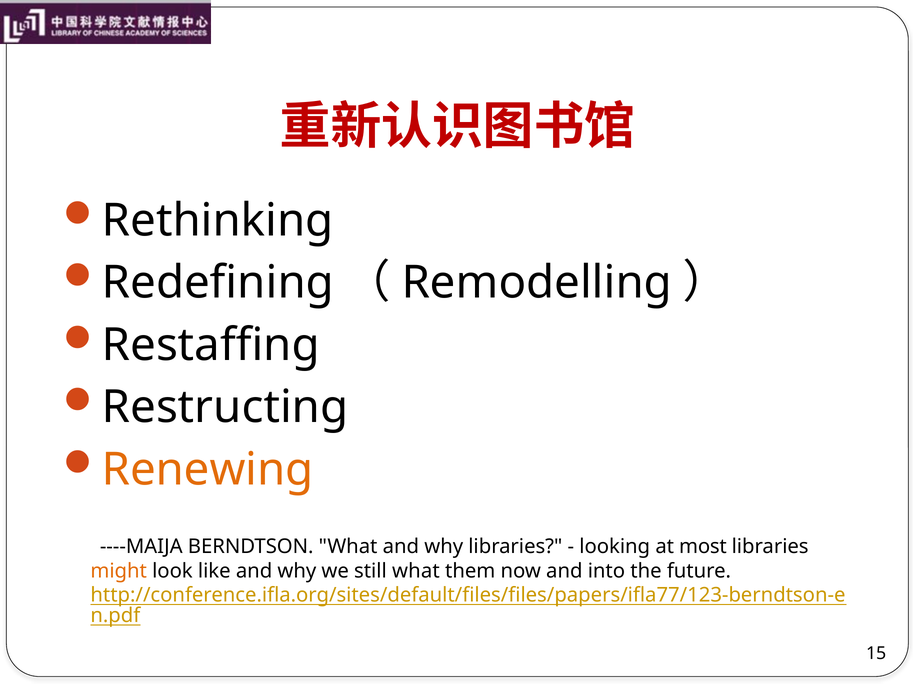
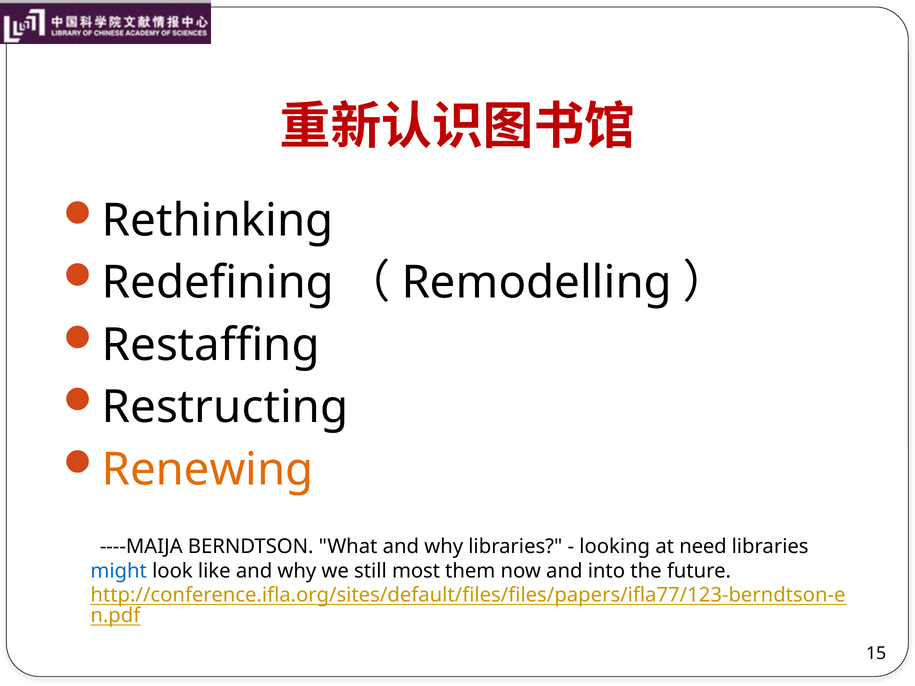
most: most -> need (703, 547)
might colour: orange -> blue (119, 571)
still what: what -> most (416, 571)
